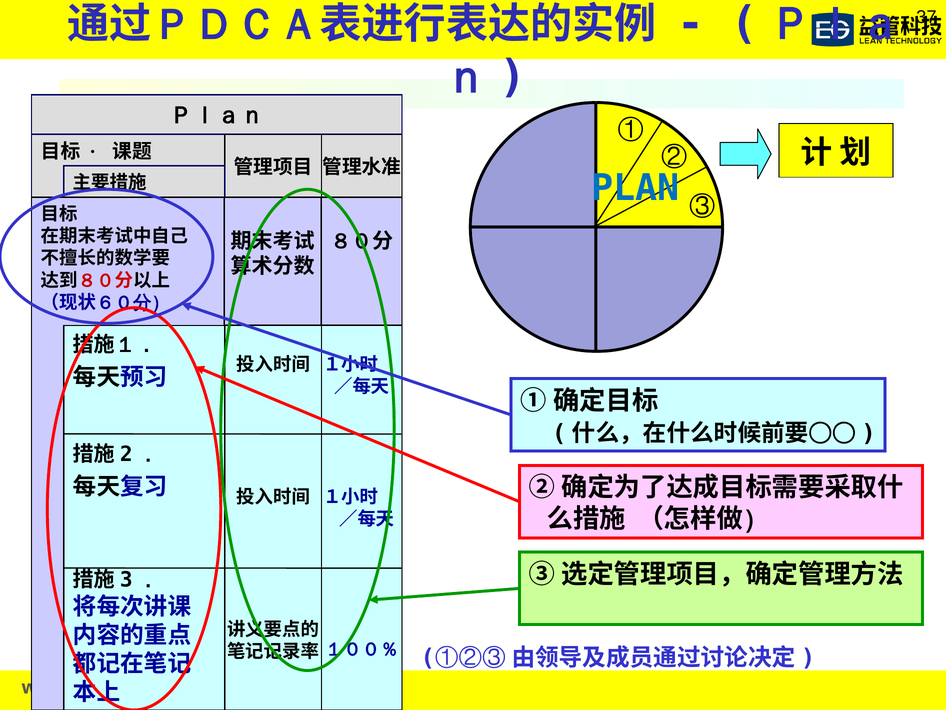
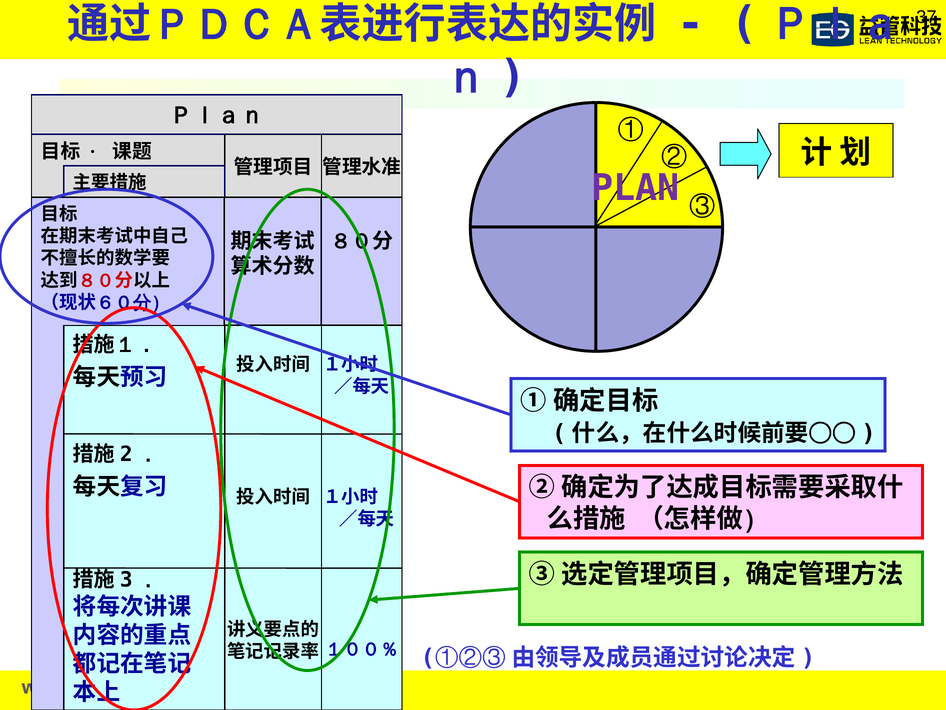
PLAN colour: blue -> purple (635, 188)
